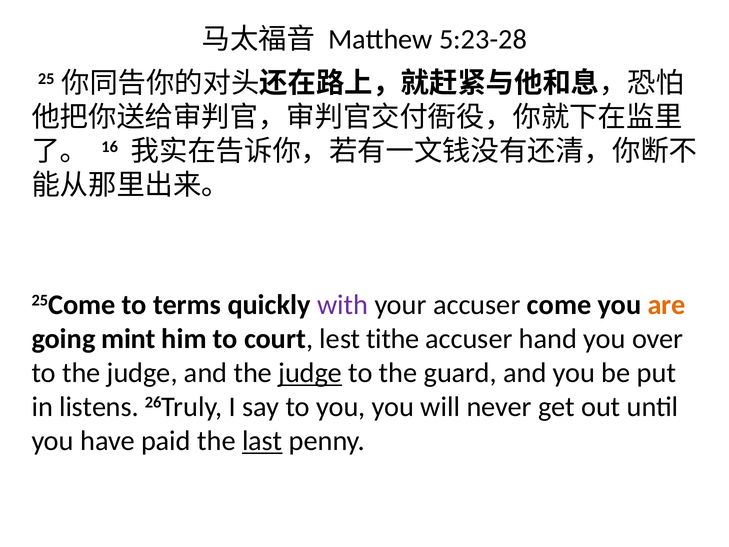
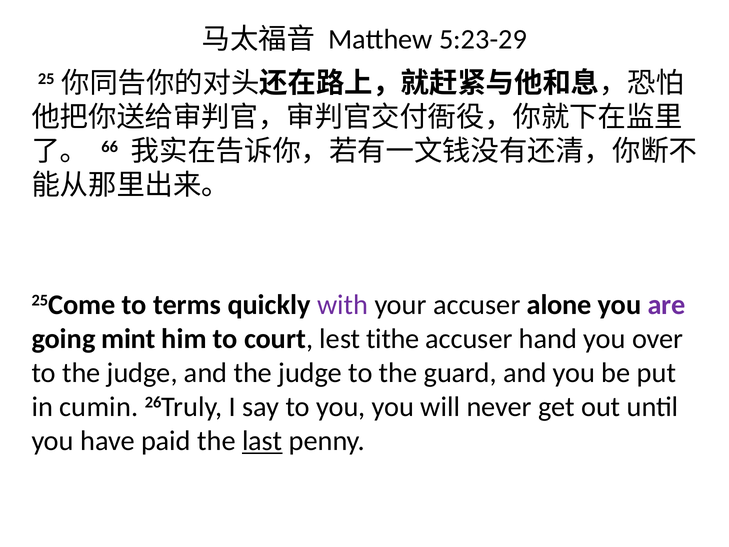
5:23-28: 5:23-28 -> 5:23-29 (483, 40)
16: 16 -> 66 (110, 147)
come: come -> alone (559, 305)
are colour: orange -> purple (667, 305)
judge underline: present -> none (310, 373)
listens: listens -> cumin (99, 407)
